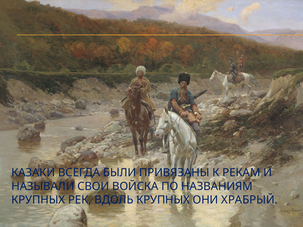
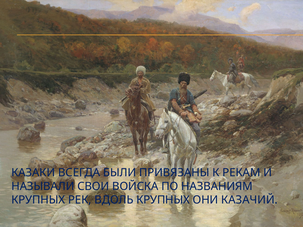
ХРАБРЫЙ: ХРАБРЫЙ -> КАЗАЧИЙ (249, 200)
